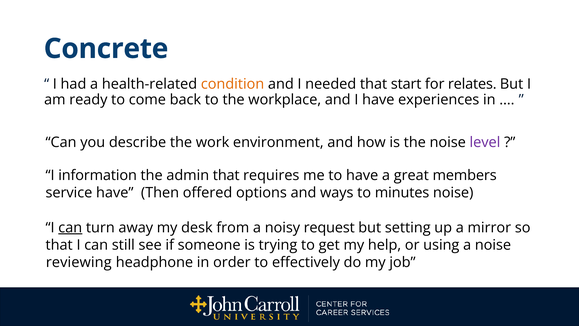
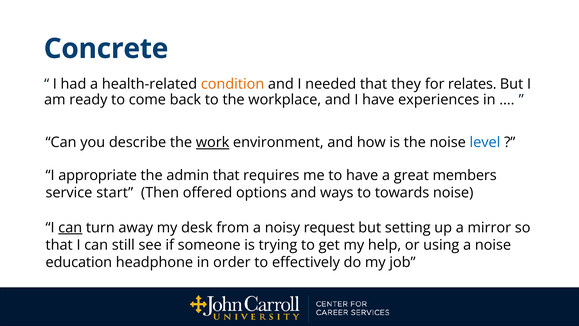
start: start -> they (406, 84)
work underline: none -> present (213, 142)
level colour: purple -> blue (485, 142)
information: information -> appropriate (98, 175)
service have: have -> start (115, 193)
minutes: minutes -> towards (402, 193)
reviewing: reviewing -> education (79, 262)
